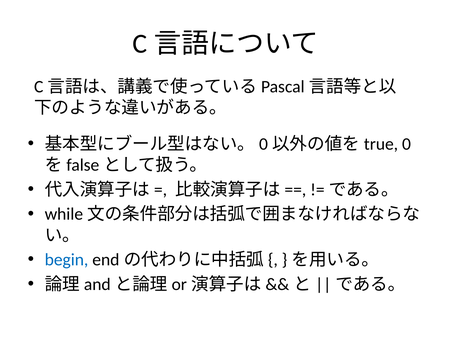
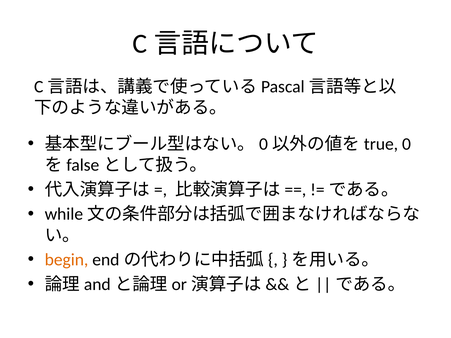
begin colour: blue -> orange (67, 260)
